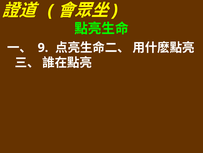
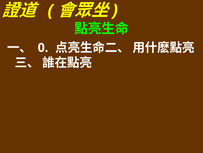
9: 9 -> 0 (43, 48)
